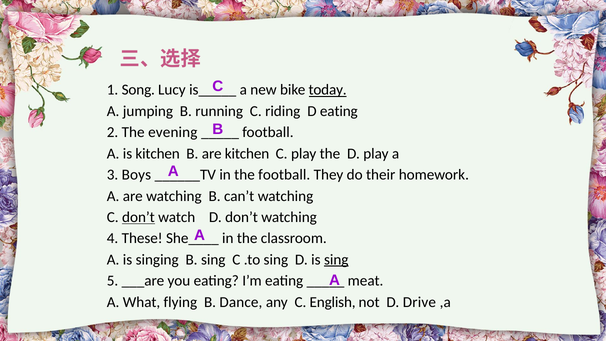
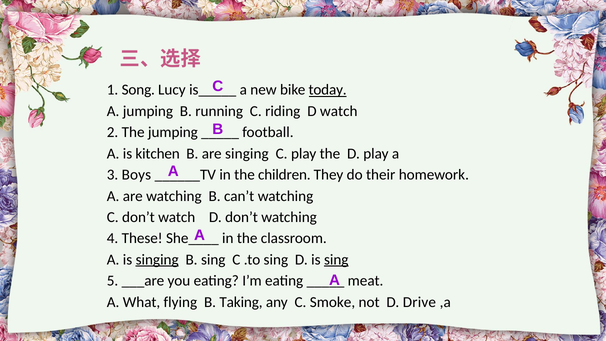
D eating: eating -> watch (339, 111)
The evening: evening -> jumping (173, 132)
are kitchen: kitchen -> singing (247, 154)
the football: football -> children (284, 175)
don’t underline: present -> none (138, 217)
singing underline: none -> present (157, 260)
Dance: Dance -> Taking (241, 302)
English: English -> Smoke (333, 302)
